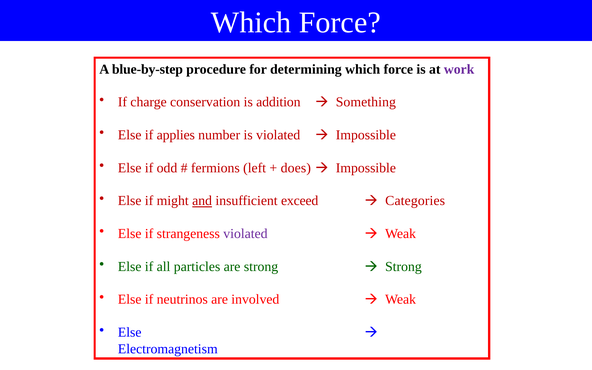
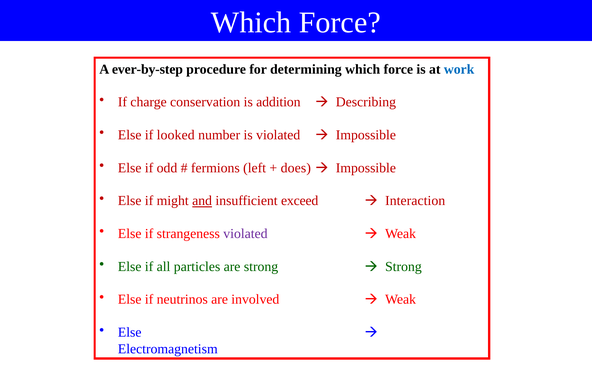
blue-by-step: blue-by-step -> ever-by-step (147, 69)
work colour: purple -> blue (459, 69)
Something: Something -> Describing (366, 102)
applies: applies -> looked (176, 135)
Categories: Categories -> Interaction (415, 201)
